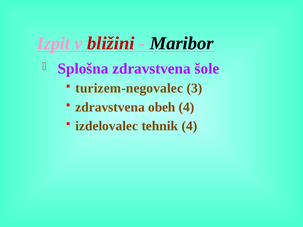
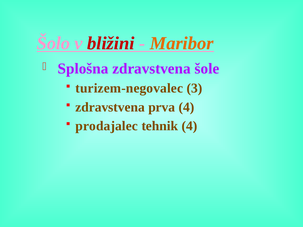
Izpit: Izpit -> Šolo (53, 43)
Maribor colour: black -> orange (182, 43)
obeh: obeh -> prva (162, 107)
izdelovalec: izdelovalec -> prodajalec (107, 126)
